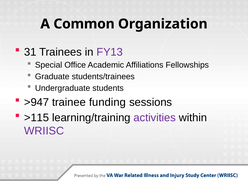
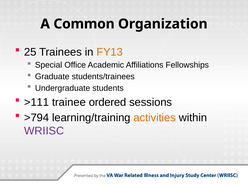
31: 31 -> 25 (30, 52)
FY13 colour: purple -> orange (110, 52)
>947: >947 -> >111 (37, 102)
funding: funding -> ordered (108, 102)
>115: >115 -> >794 (37, 118)
activities colour: purple -> orange (155, 118)
